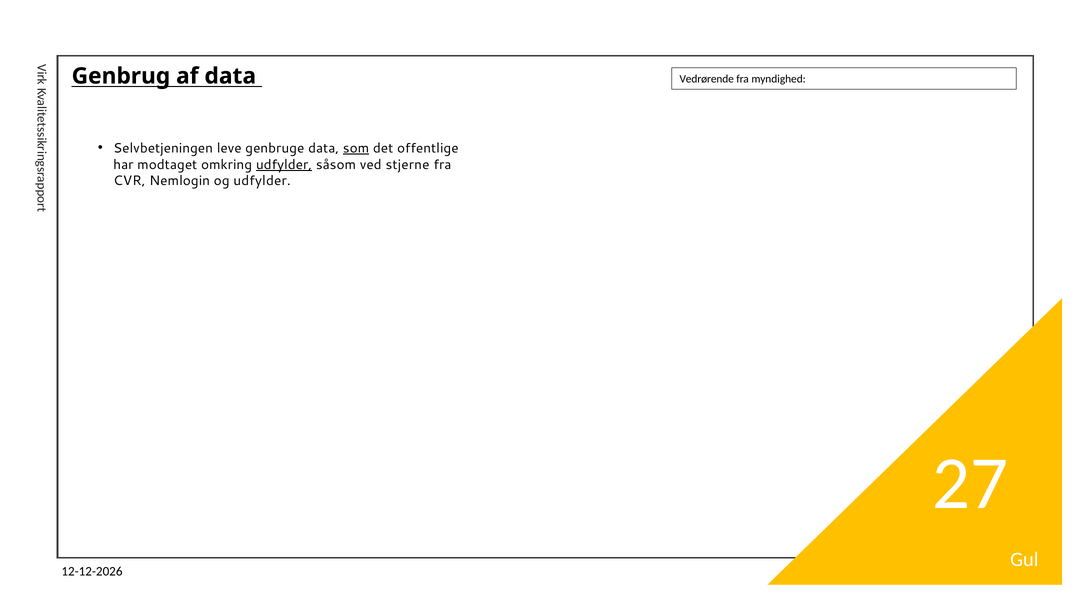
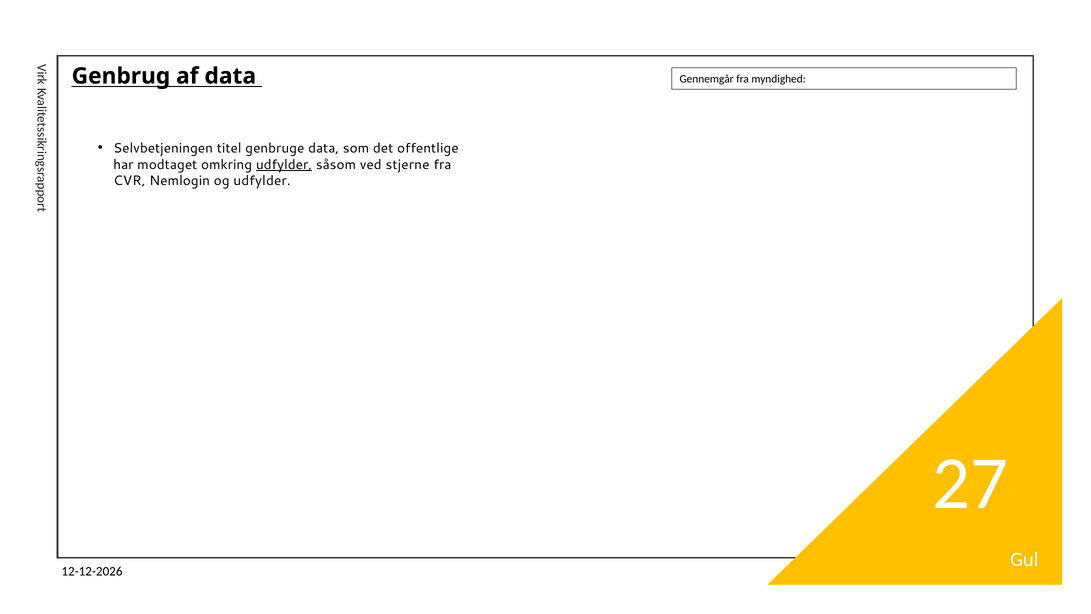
Vedrørende: Vedrørende -> Gennemgår (707, 79)
leve: leve -> titel (229, 148)
som underline: present -> none (356, 148)
